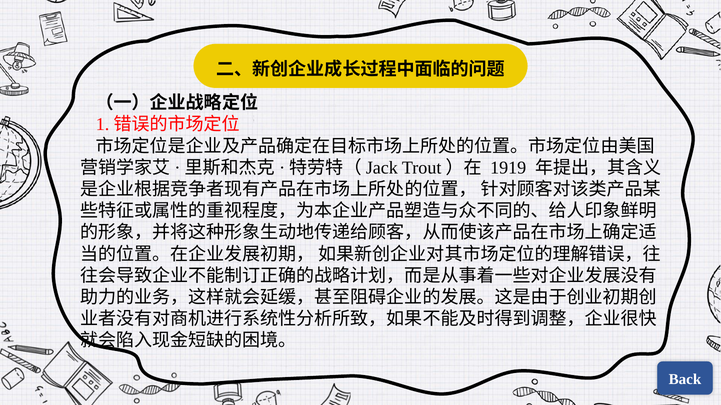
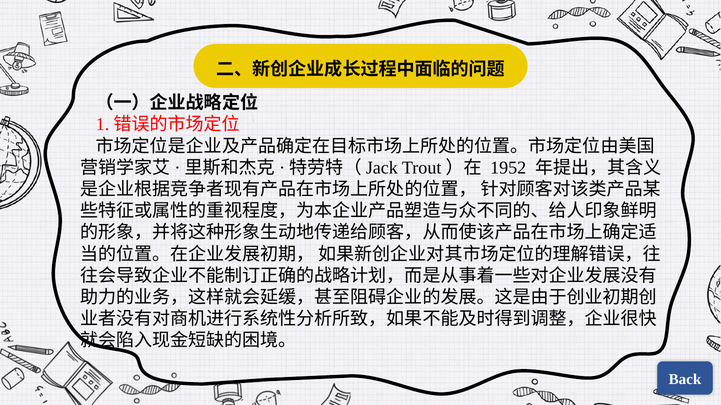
1919: 1919 -> 1952 (508, 168)
